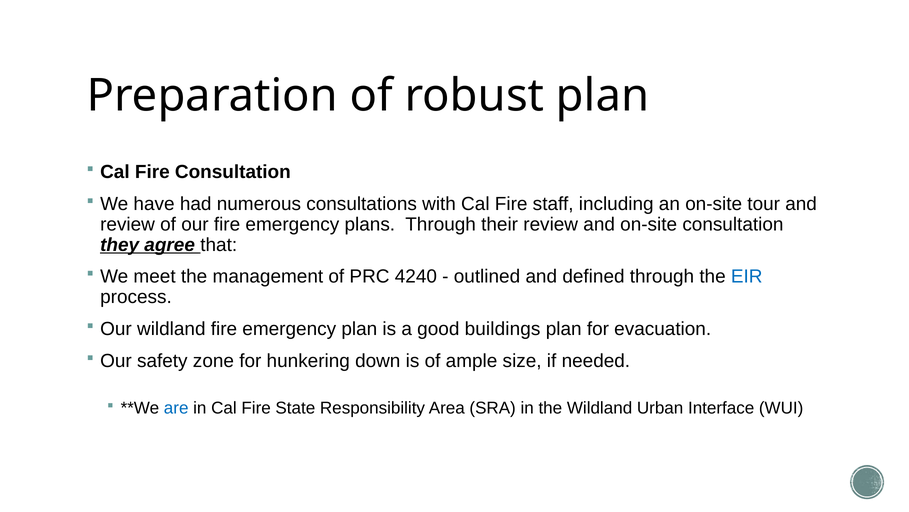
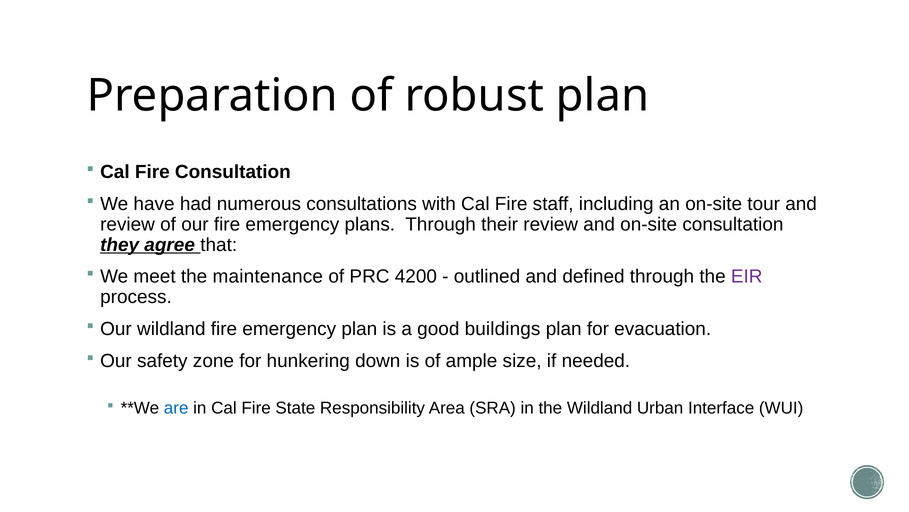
management: management -> maintenance (268, 276)
4240: 4240 -> 4200 (416, 276)
EIR colour: blue -> purple (747, 276)
